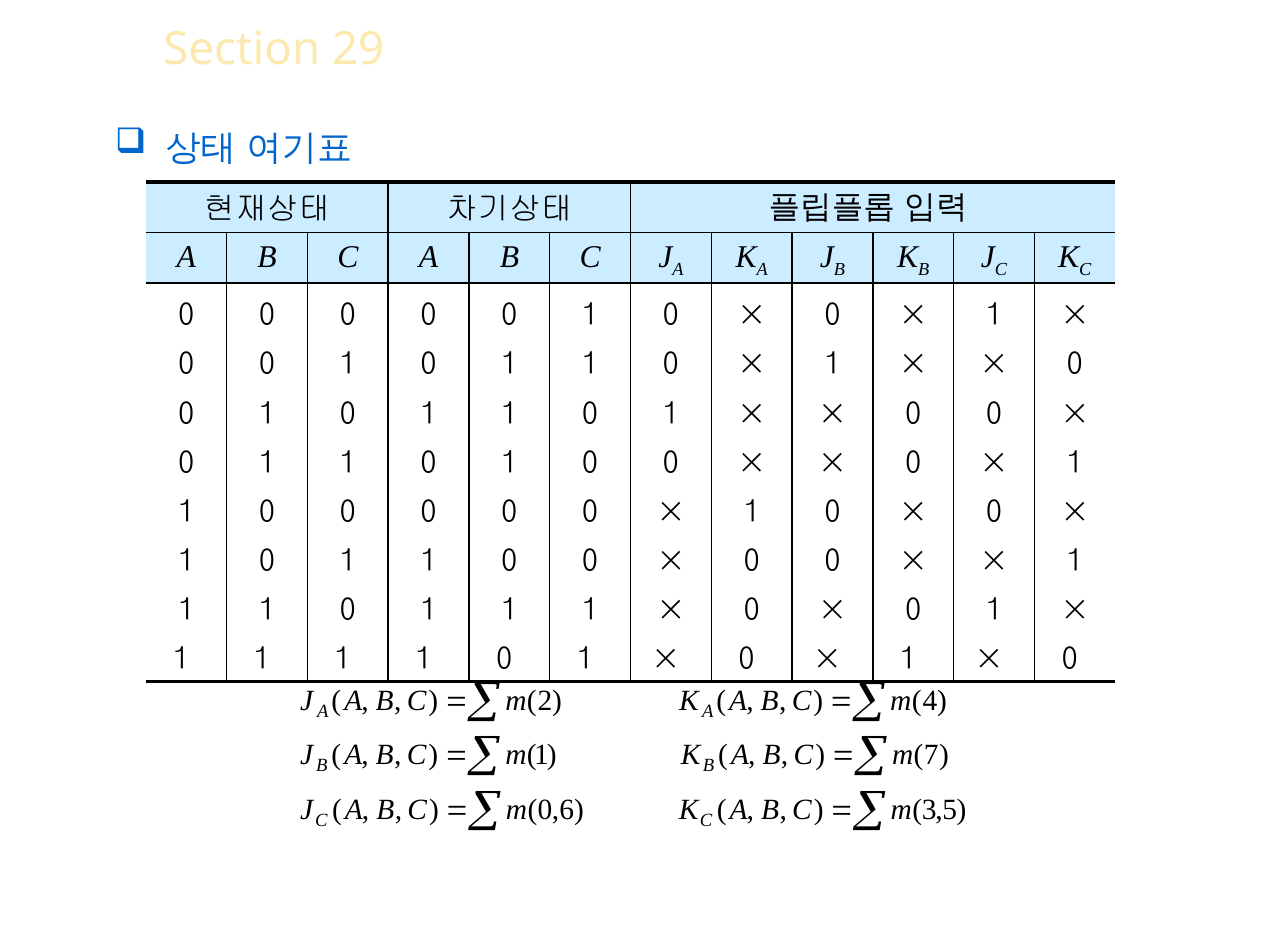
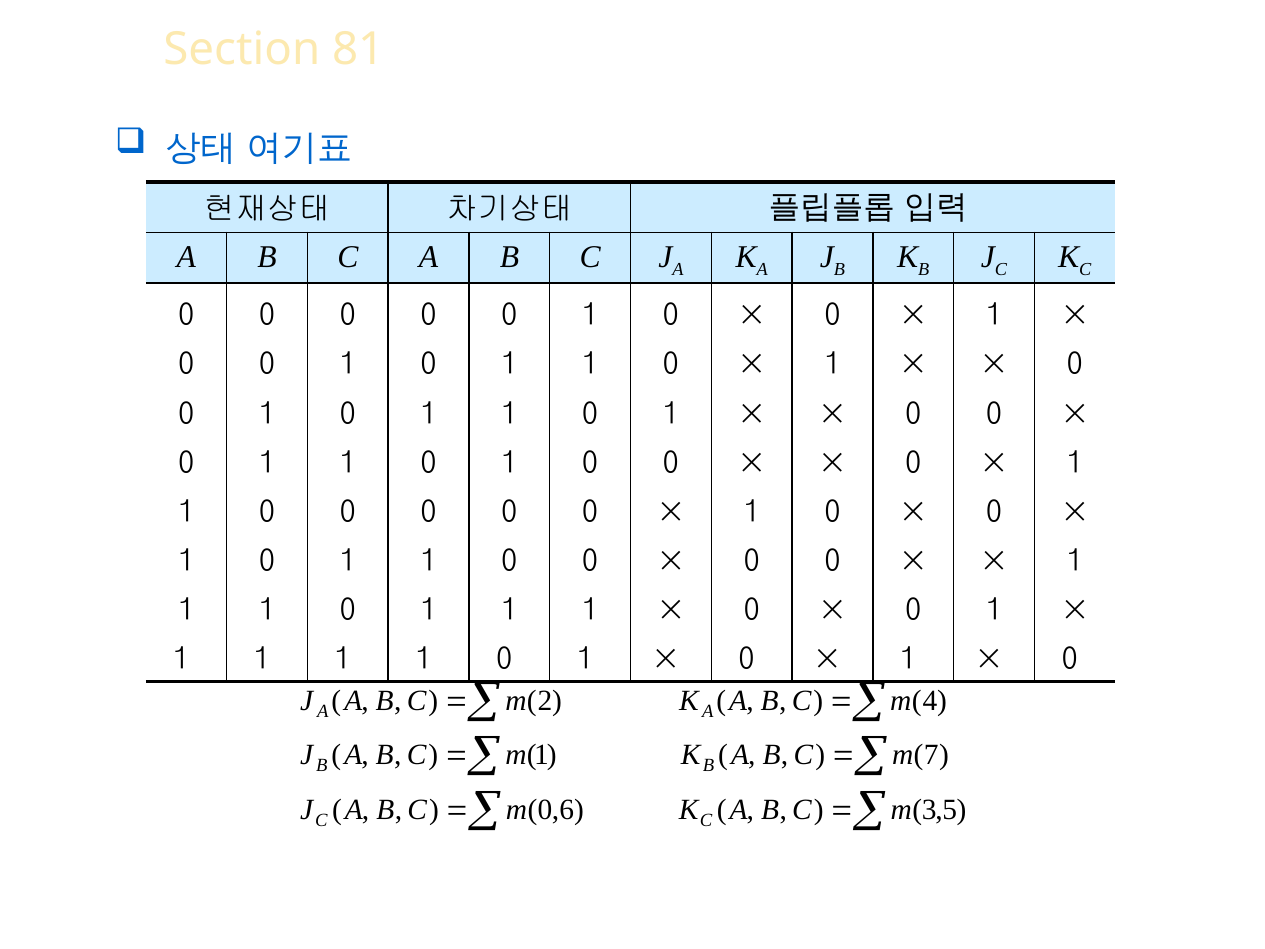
29: 29 -> 81 (358, 49)
